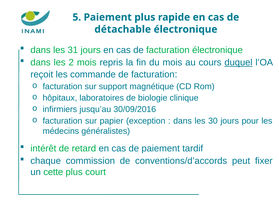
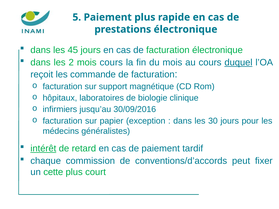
détachable: détachable -> prestations (123, 29)
31: 31 -> 45 (73, 50)
mois repris: repris -> cours (111, 63)
intérêt underline: none -> present (43, 149)
